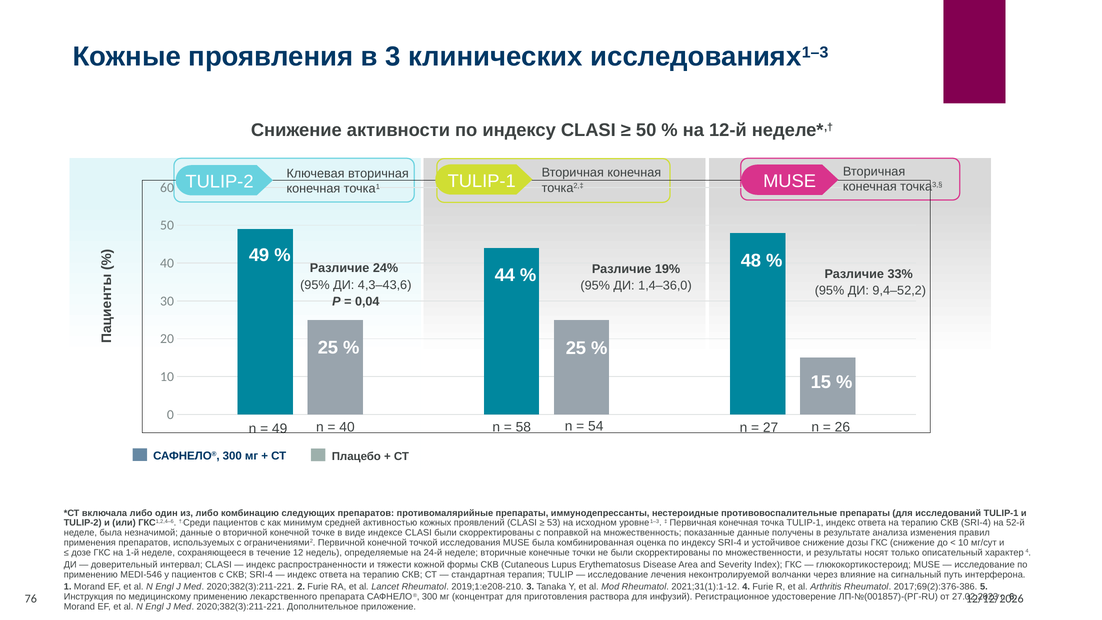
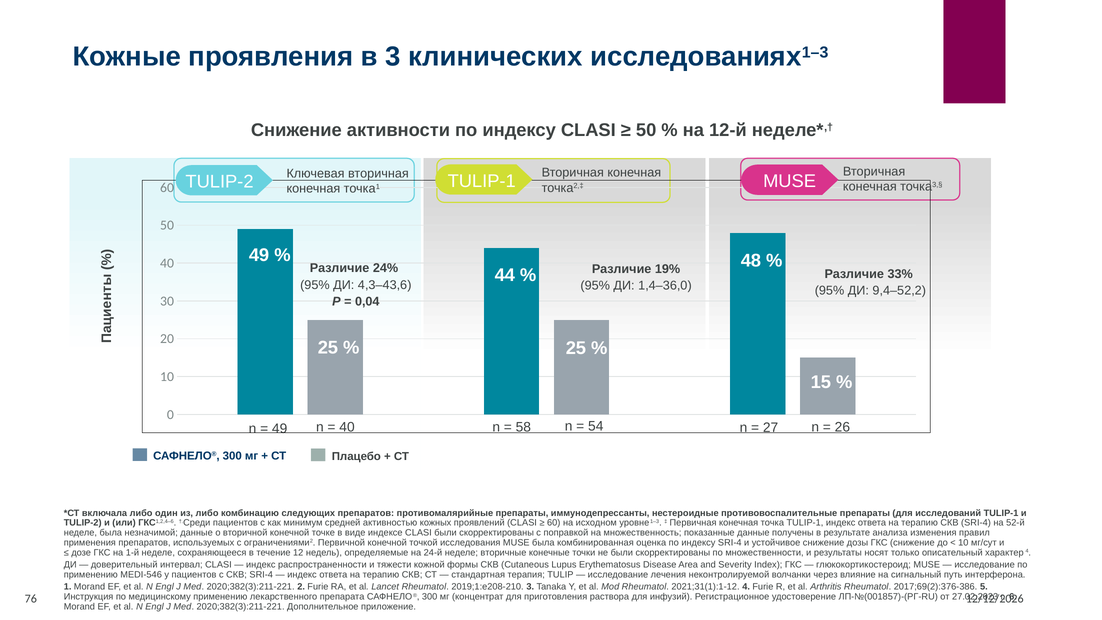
53: 53 -> 60 (554, 523)
